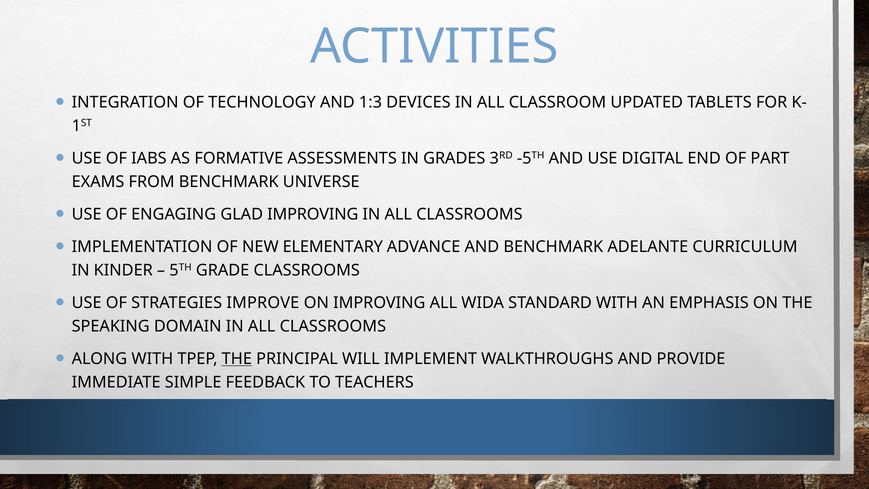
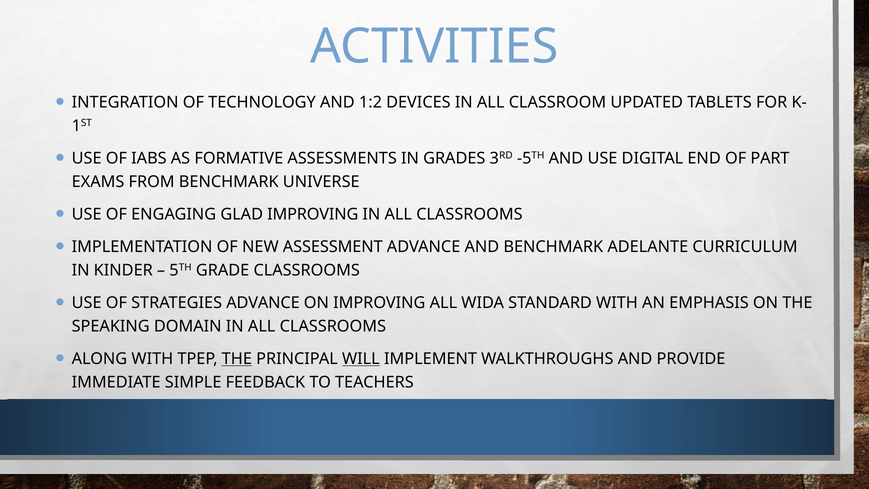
1:3: 1:3 -> 1:2 (370, 102)
ELEMENTARY: ELEMENTARY -> ASSESSMENT (333, 247)
STRATEGIES IMPROVE: IMPROVE -> ADVANCE (263, 303)
WILL underline: none -> present (361, 359)
